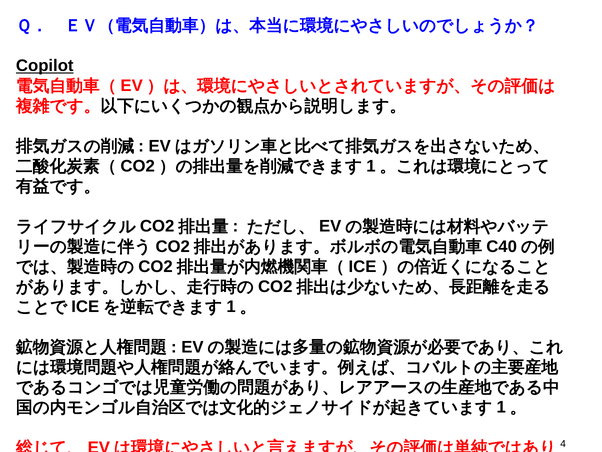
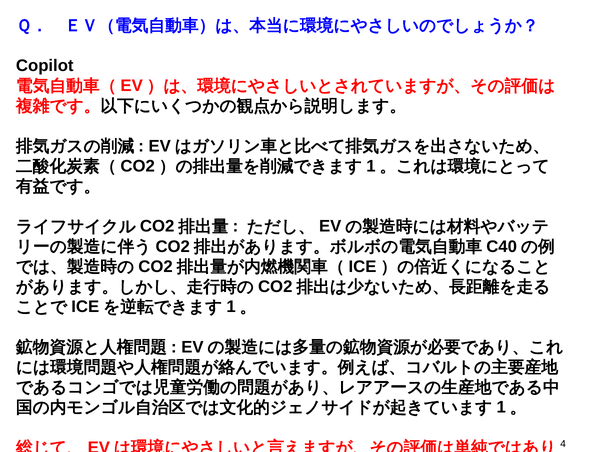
Copilot underline: present -> none (45, 66)
